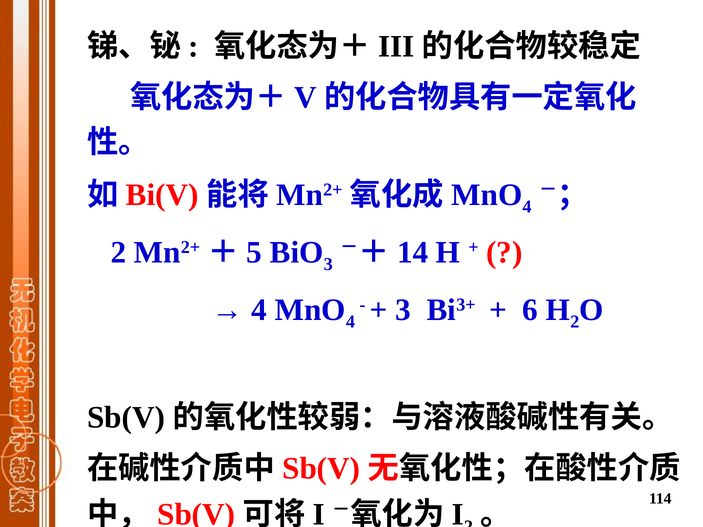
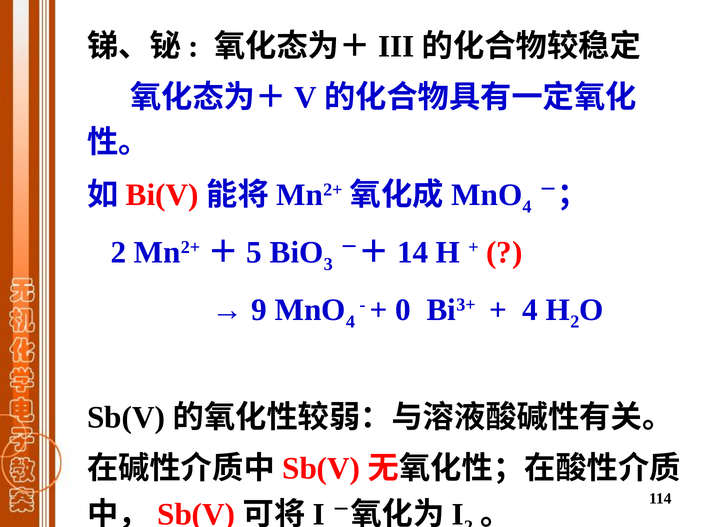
4: 4 -> 9 (259, 310)
3: 3 -> 0 (403, 310)
6: 6 -> 4 (530, 310)
